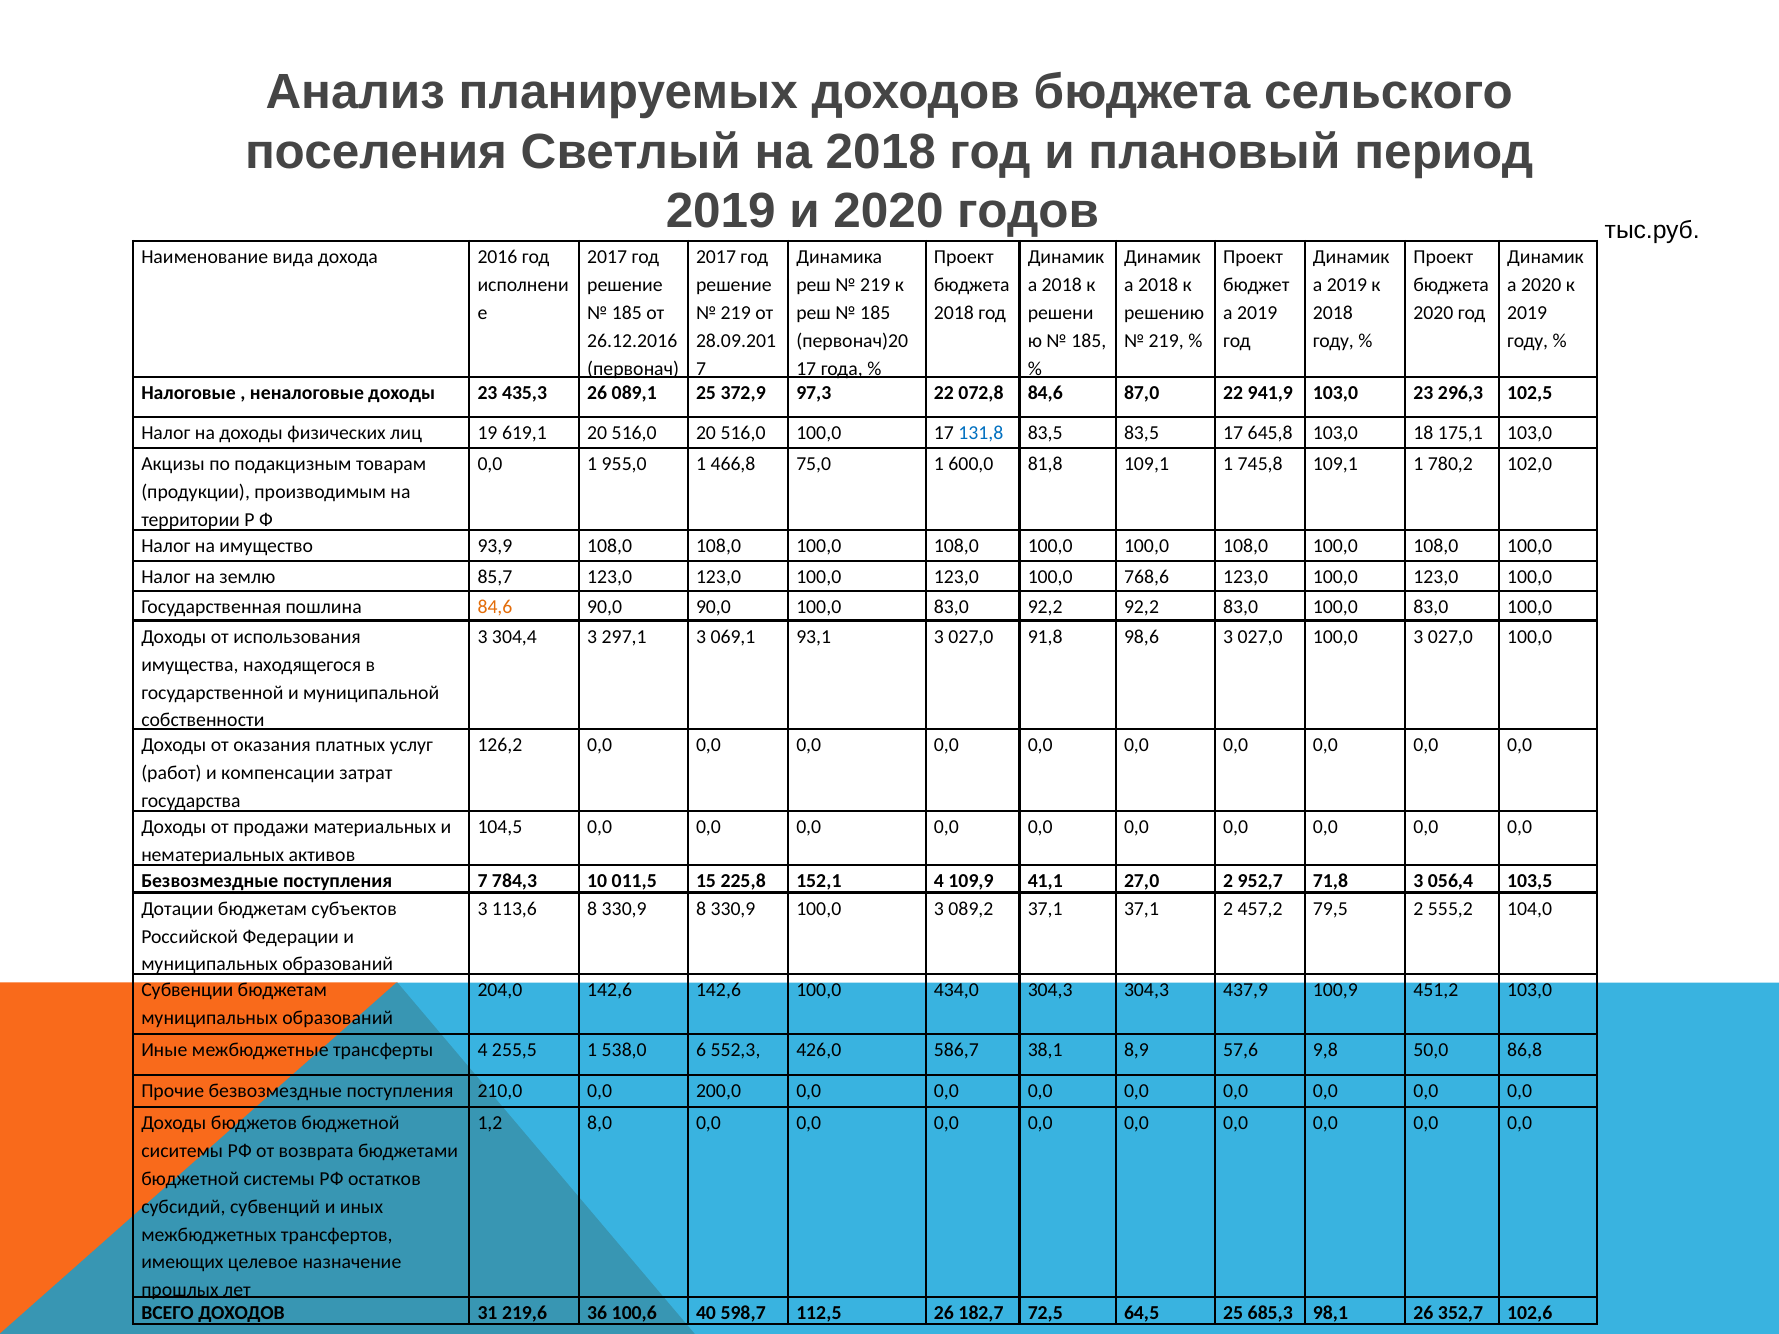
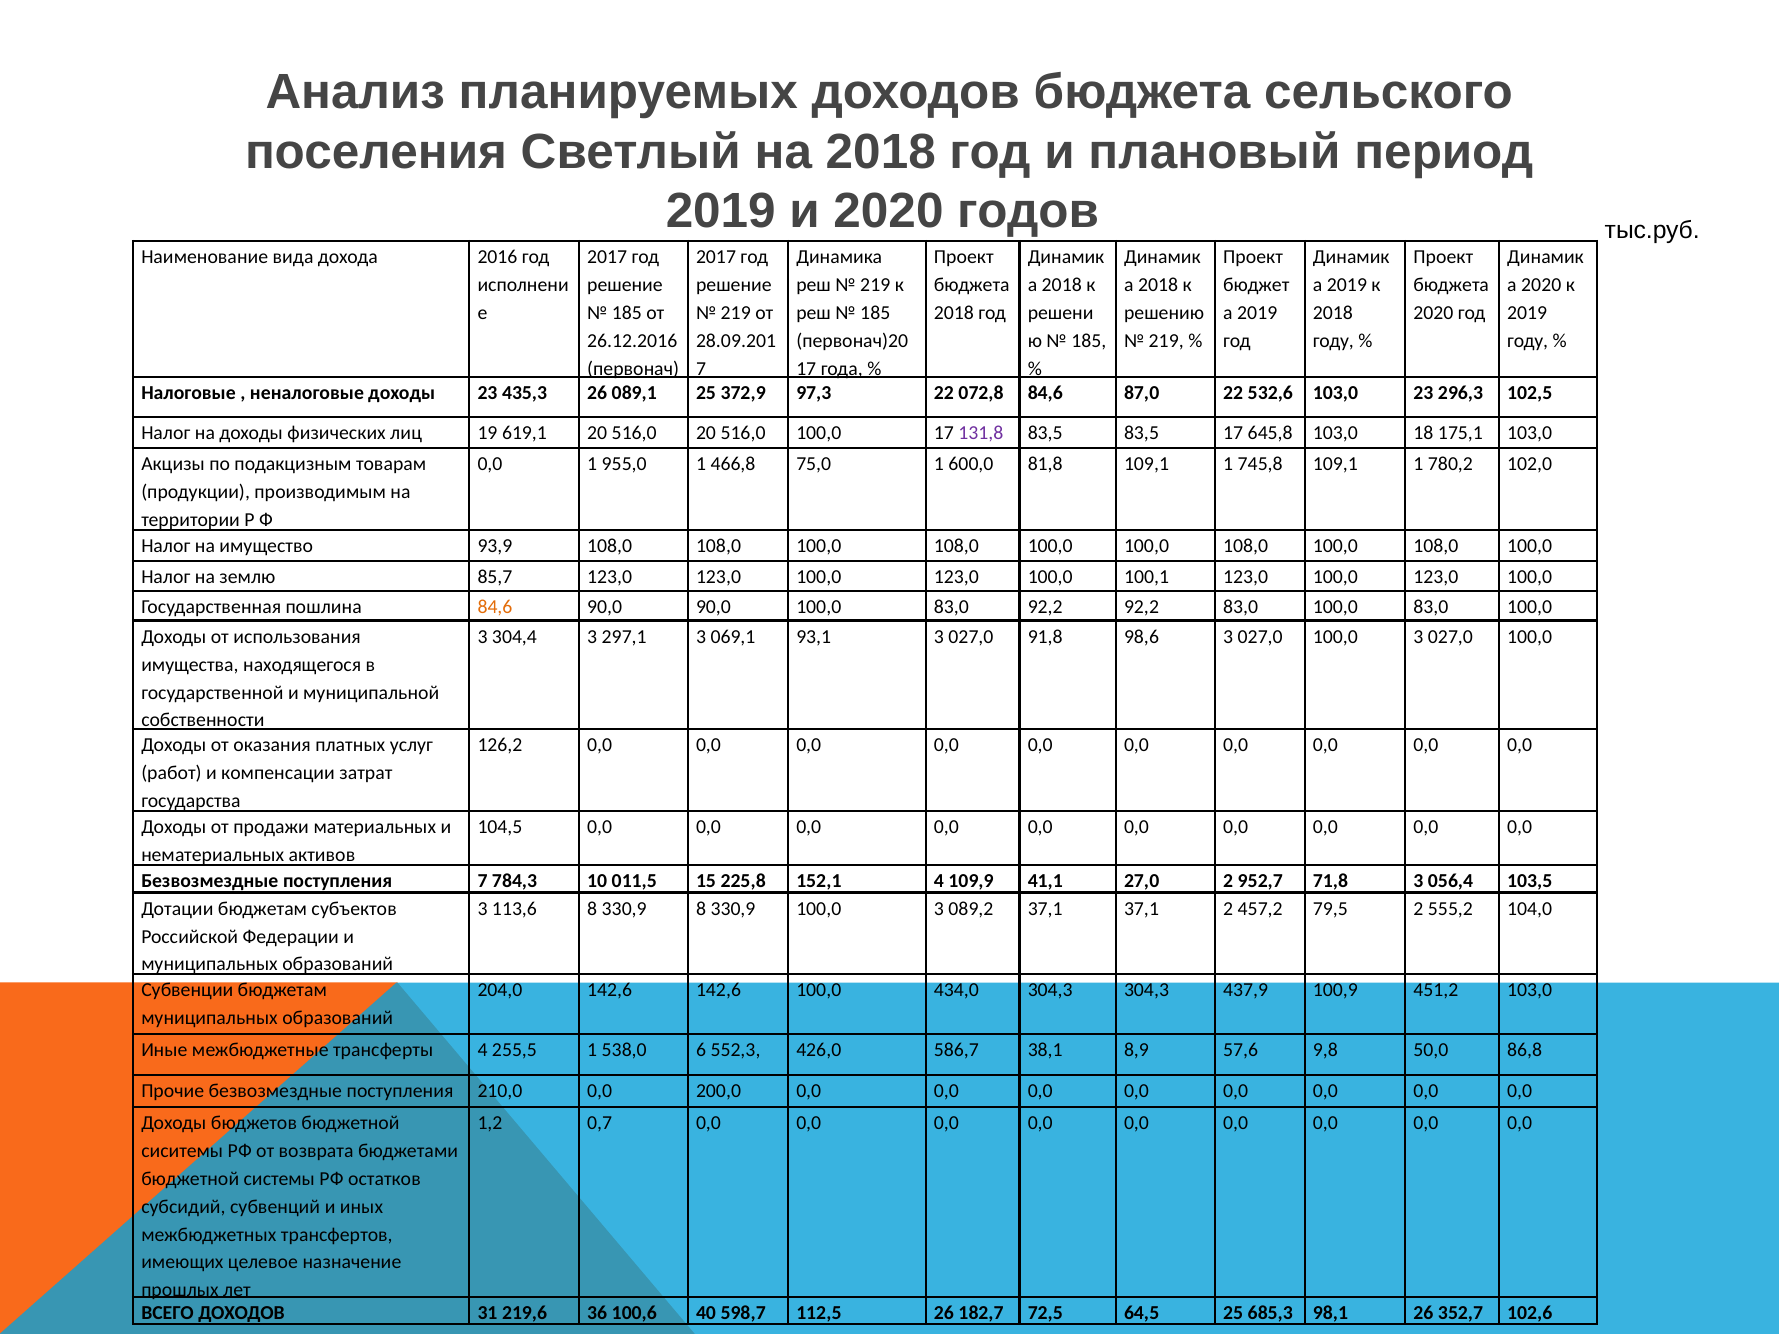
941,9: 941,9 -> 532,6 (1270, 393)
131,8 colour: blue -> purple (981, 433)
768,6: 768,6 -> 100,1 (1147, 577)
8,0: 8,0 -> 0,7 (600, 1123)
